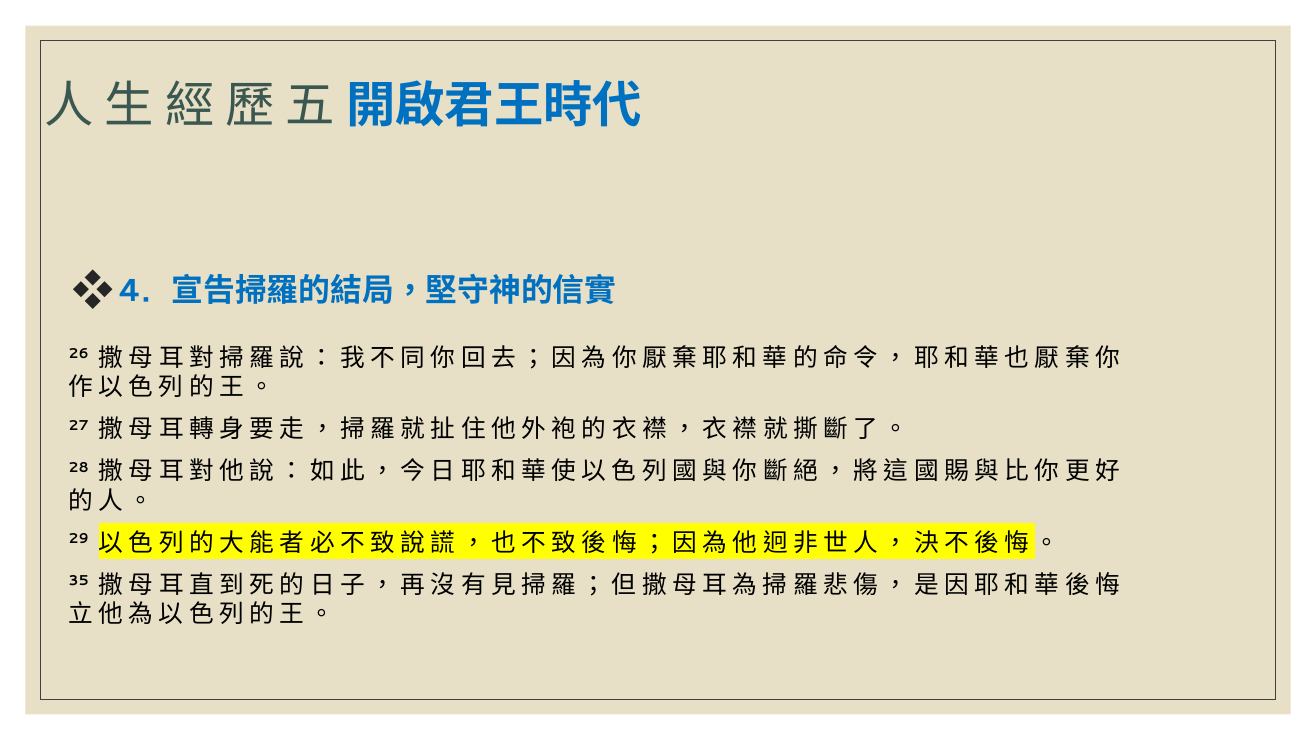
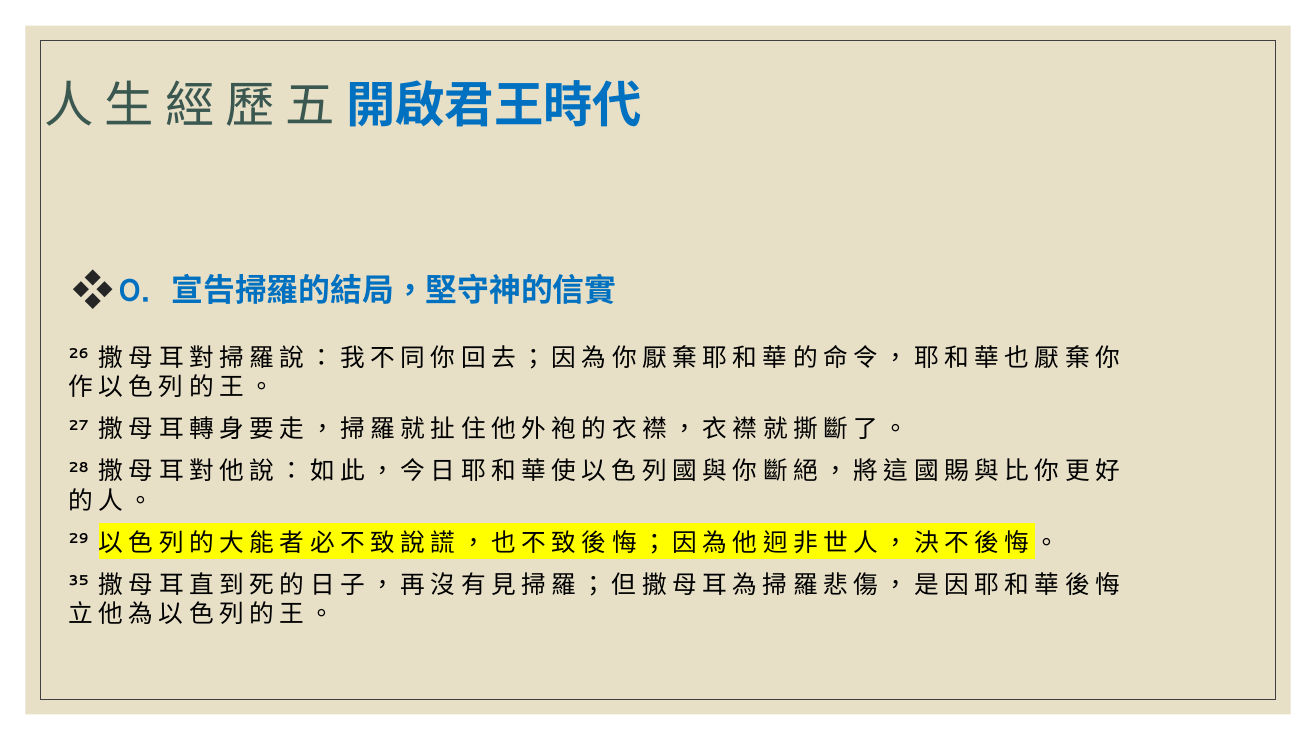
4: 4 -> 0 (134, 291)
